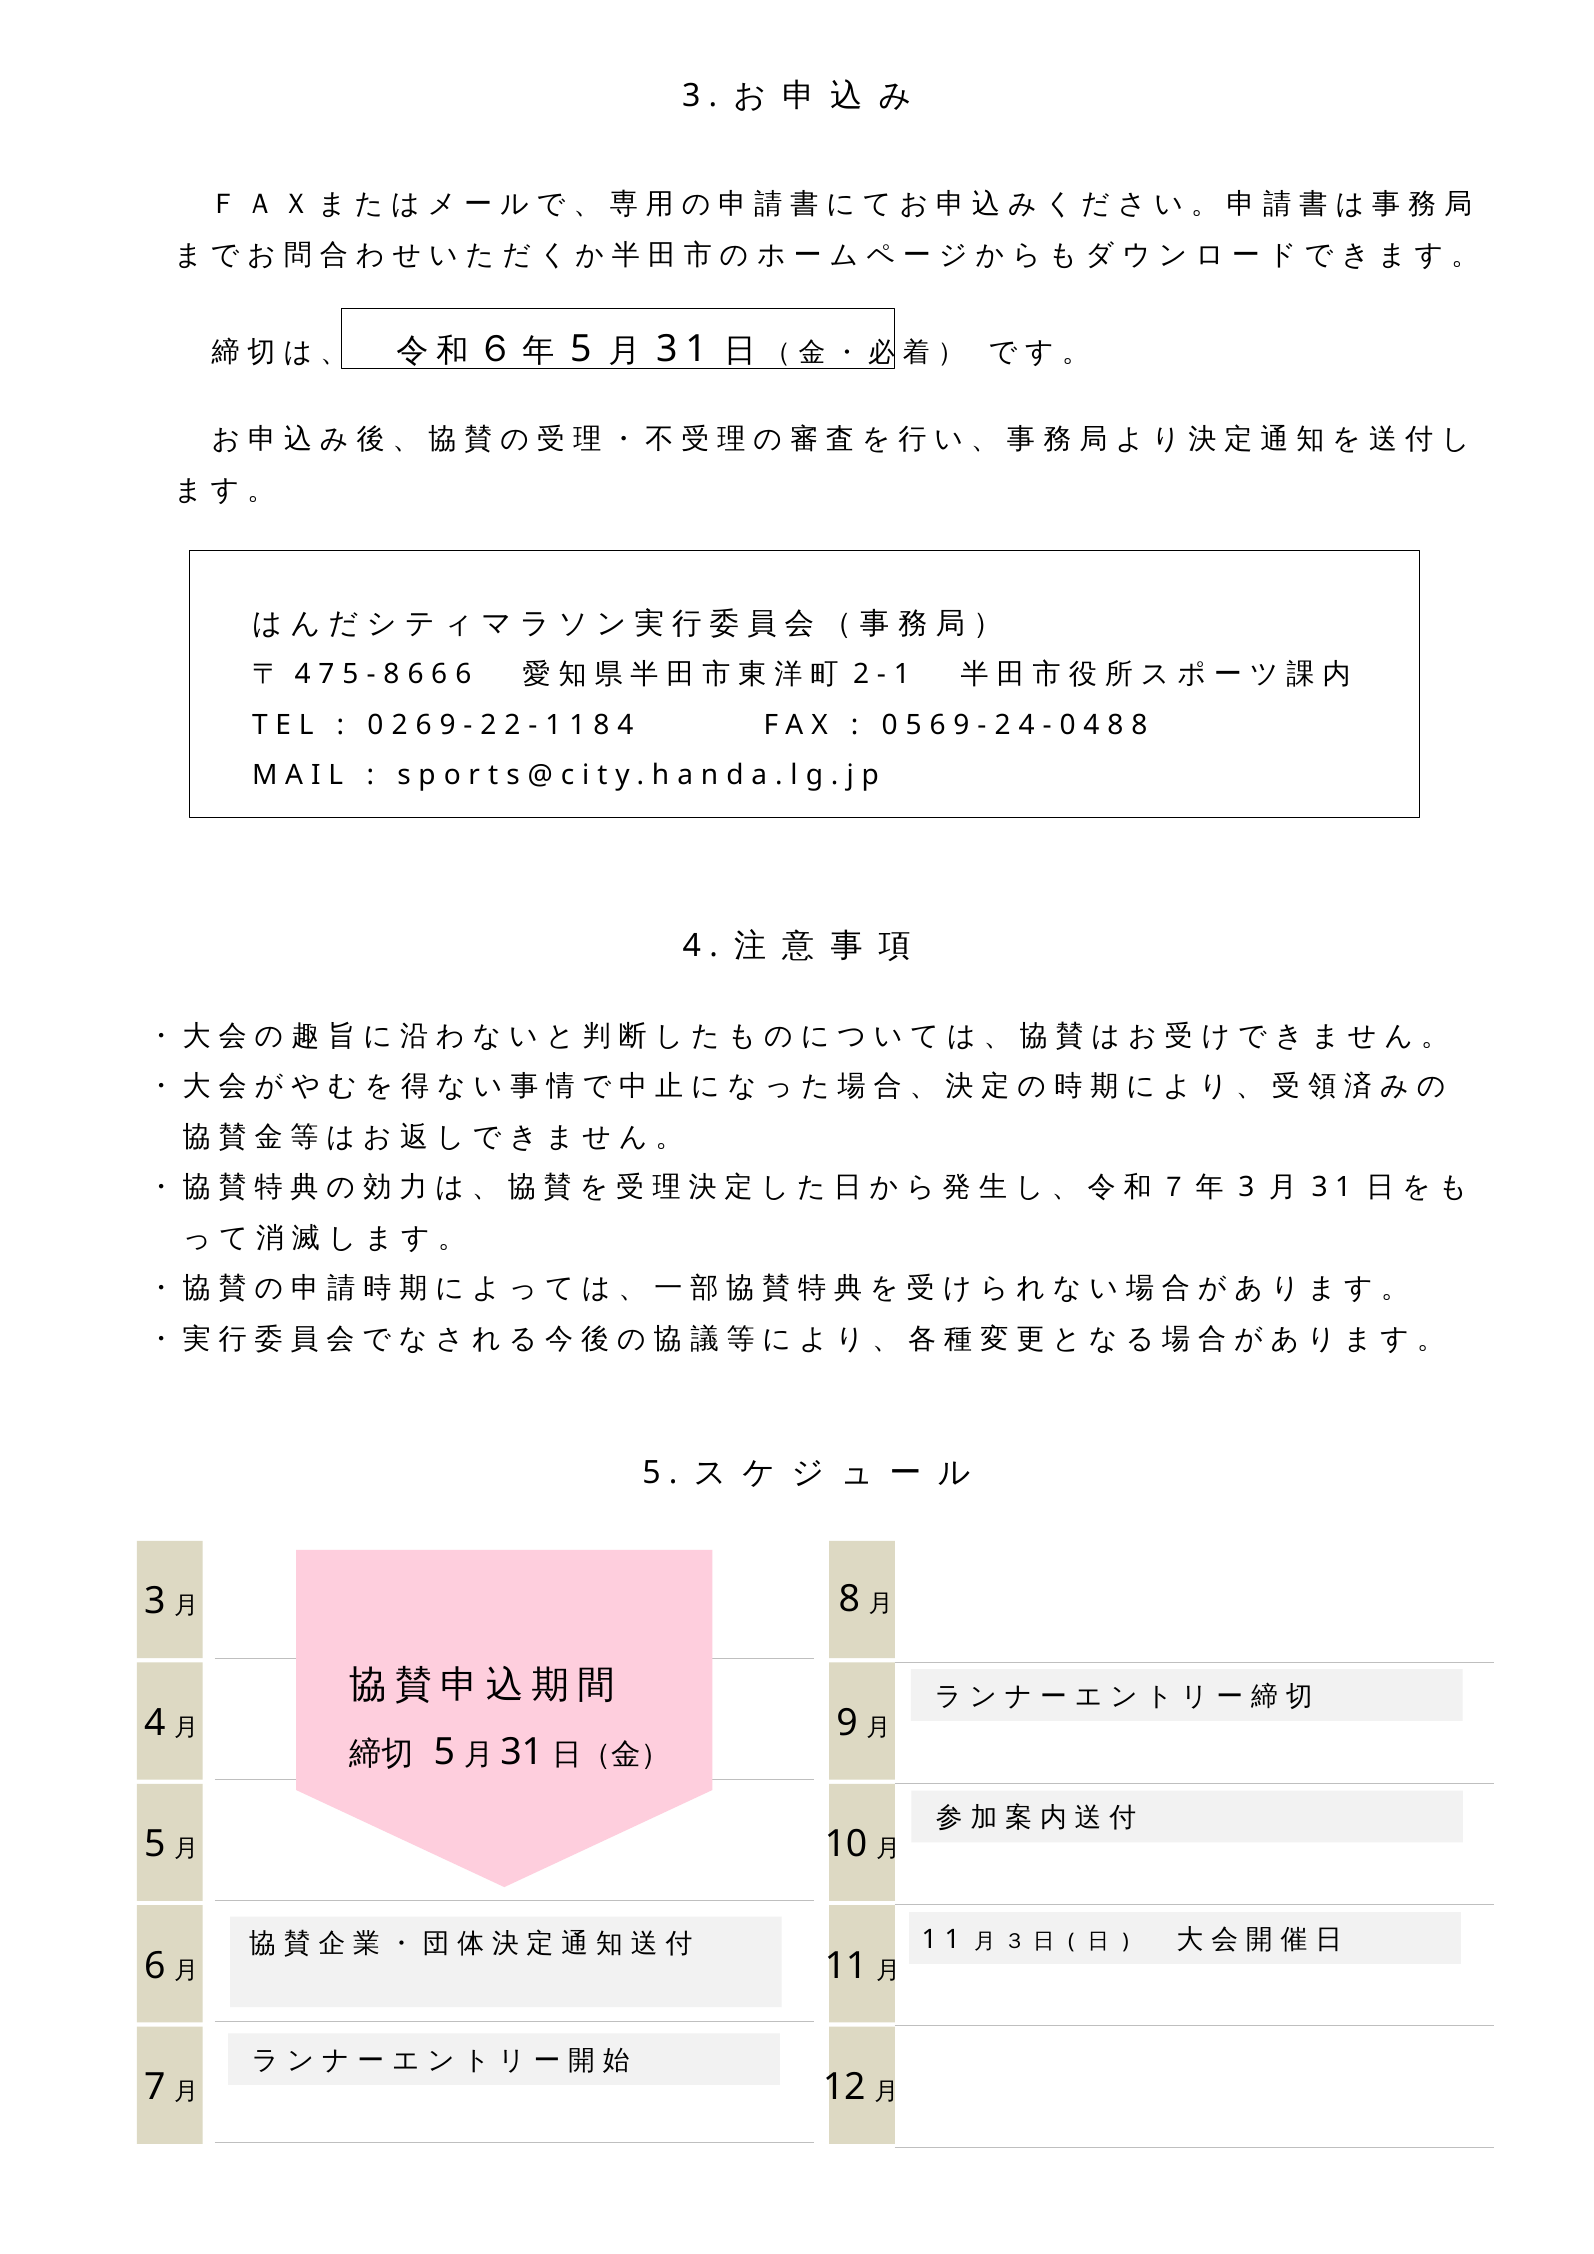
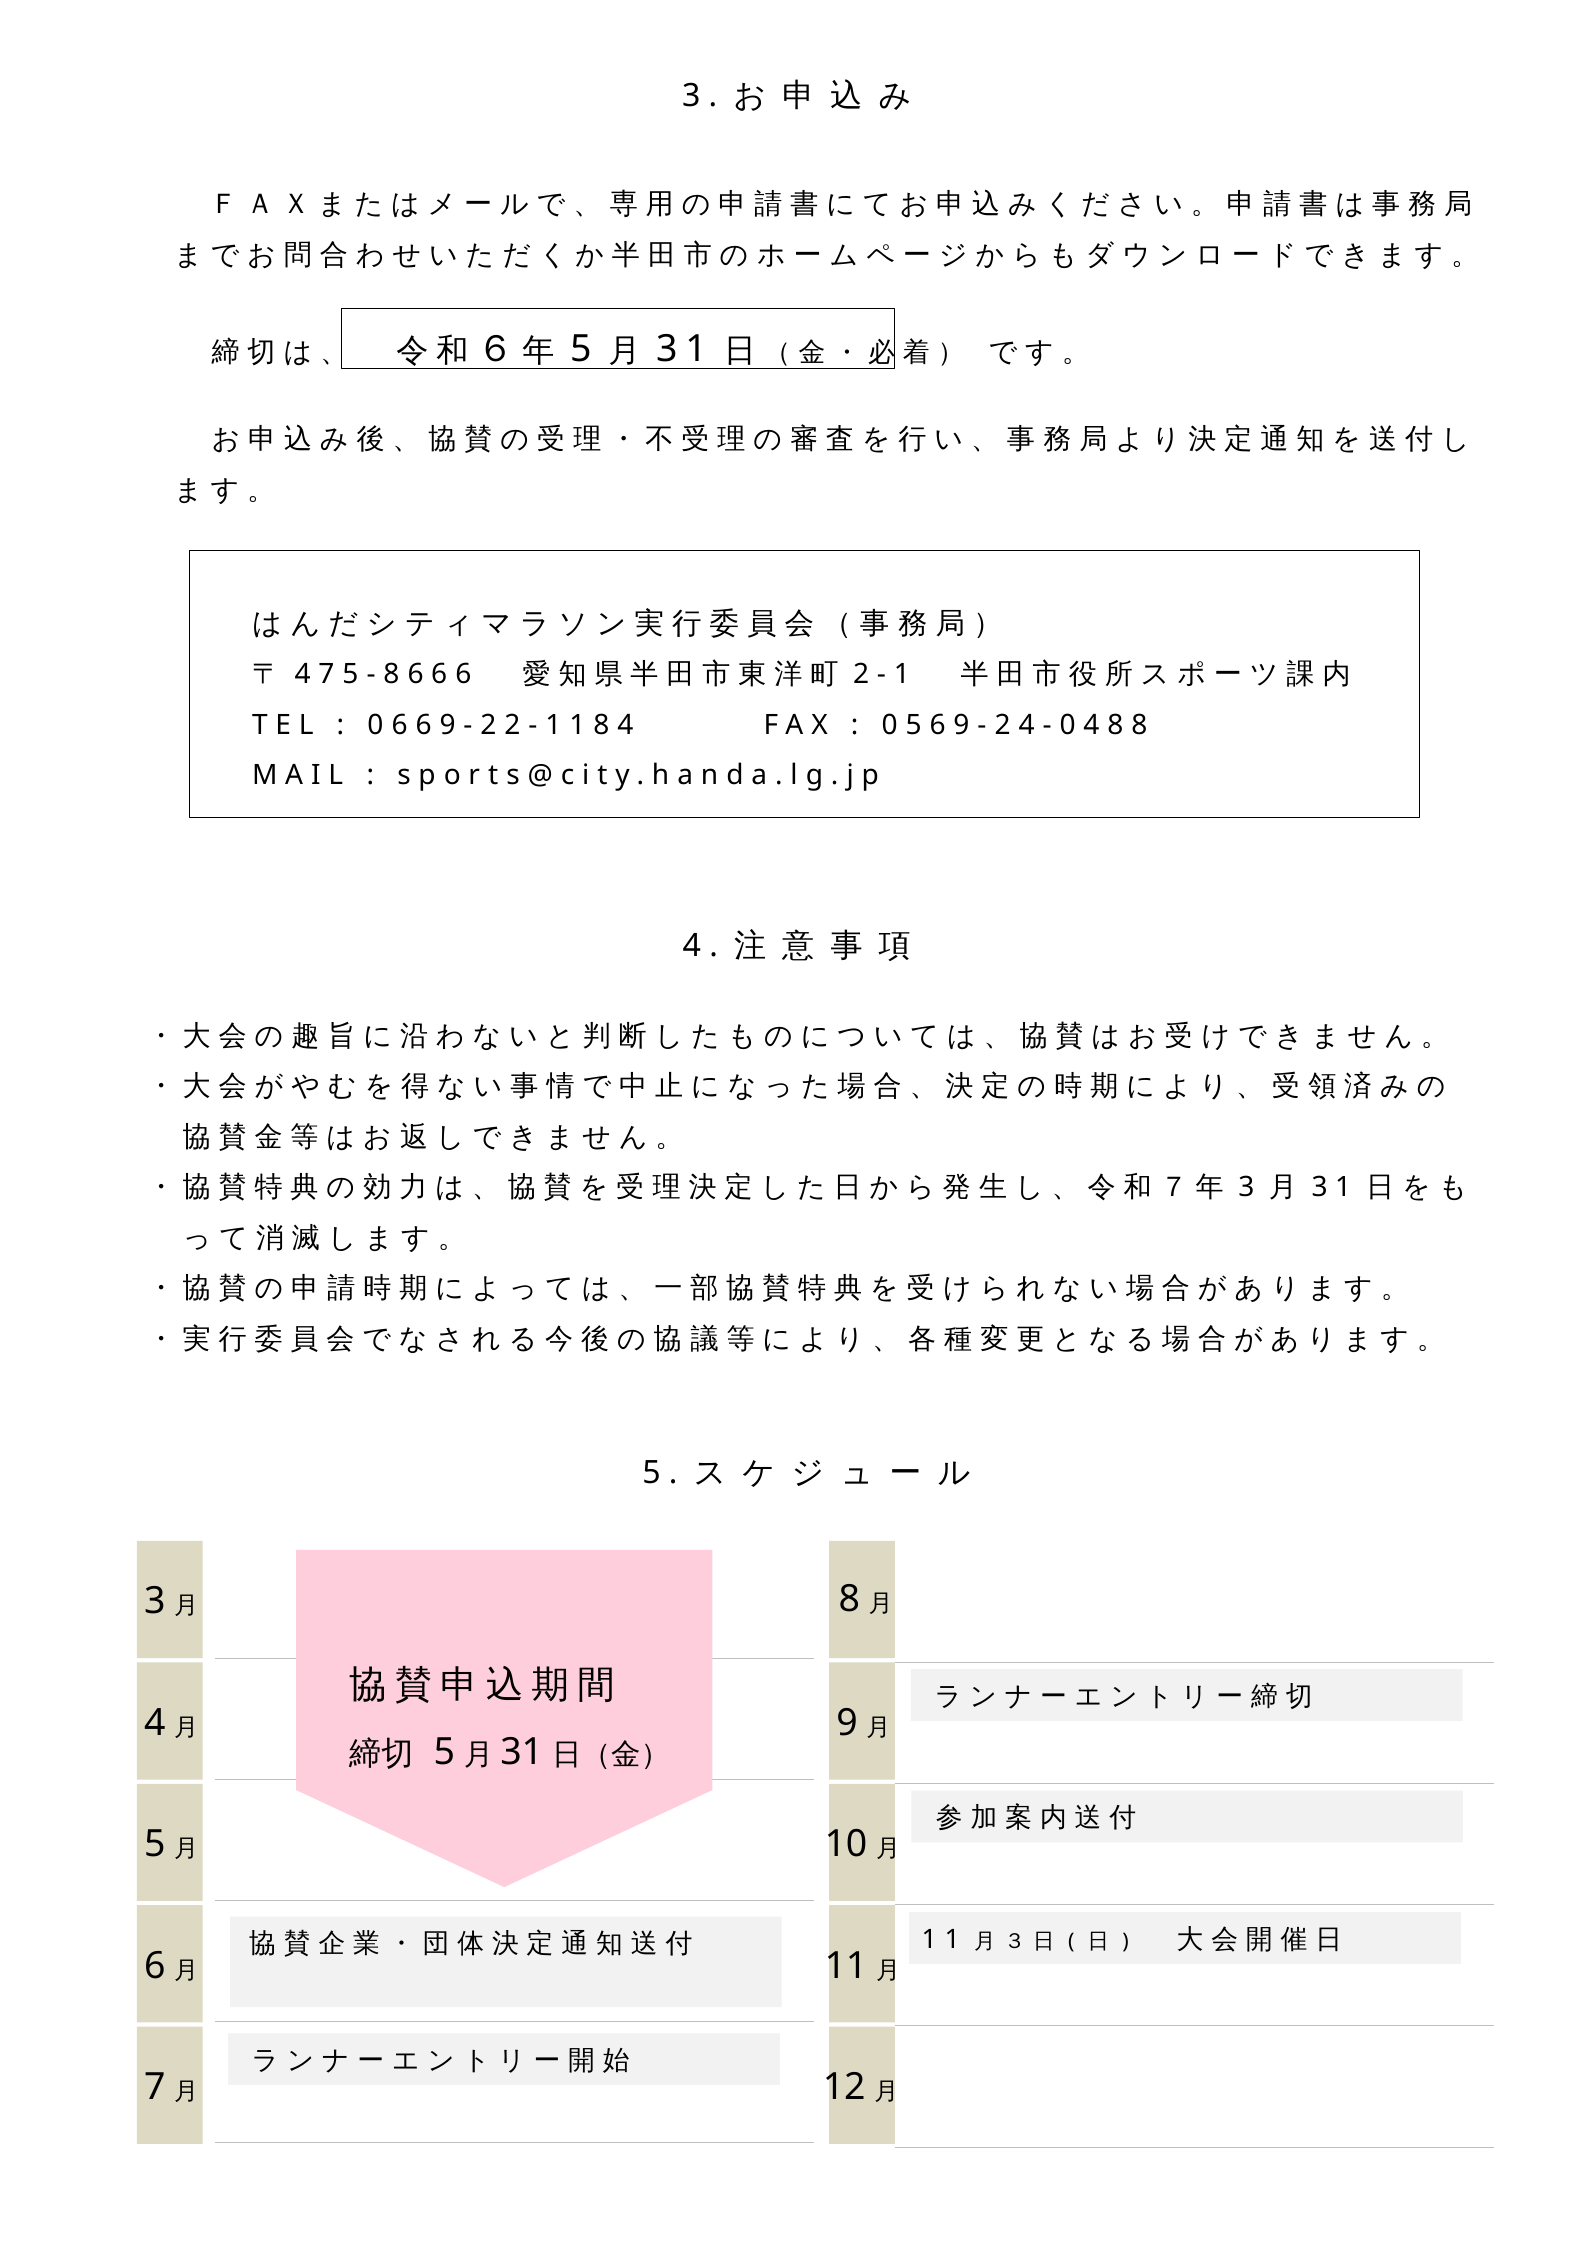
2: 2 -> 6 (400, 725)
